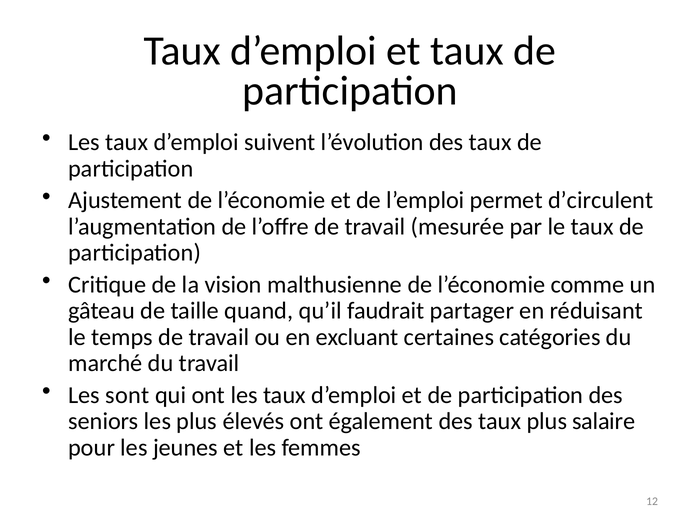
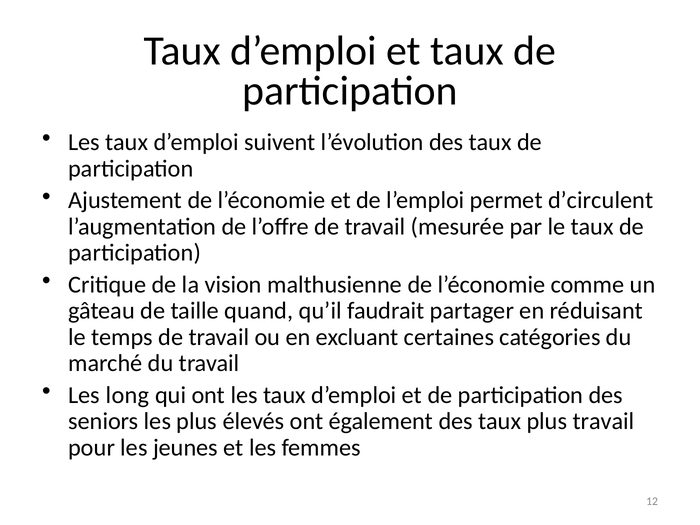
sont: sont -> long (127, 395)
plus salaire: salaire -> travail (603, 421)
